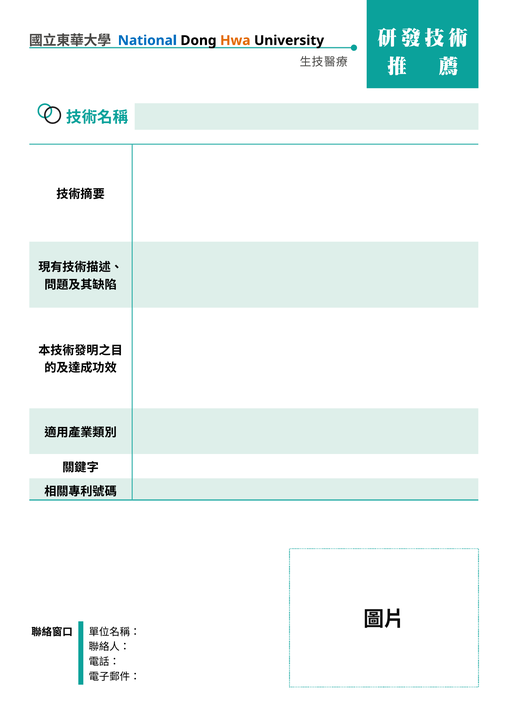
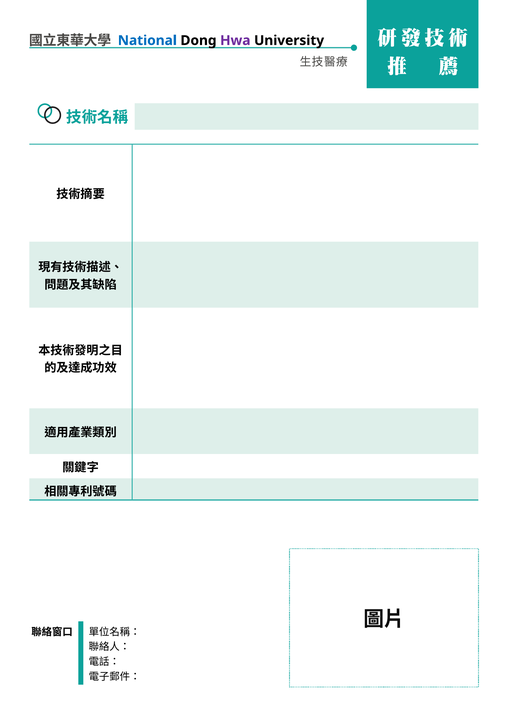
Hwa colour: orange -> purple (235, 40)
